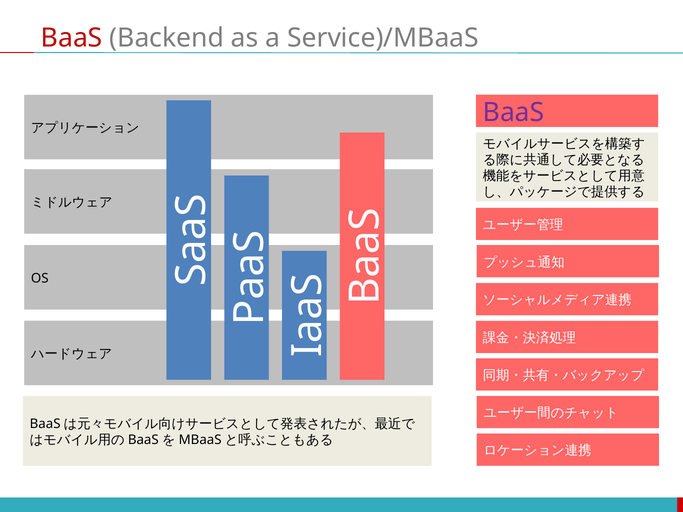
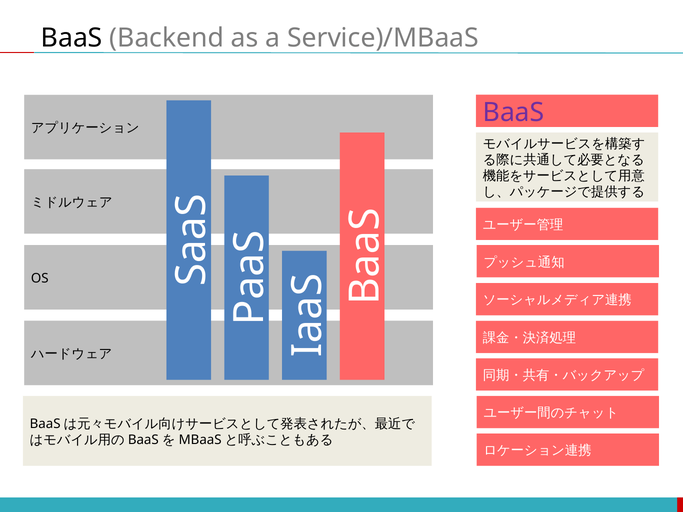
BaaS colour: red -> black (72, 38)
